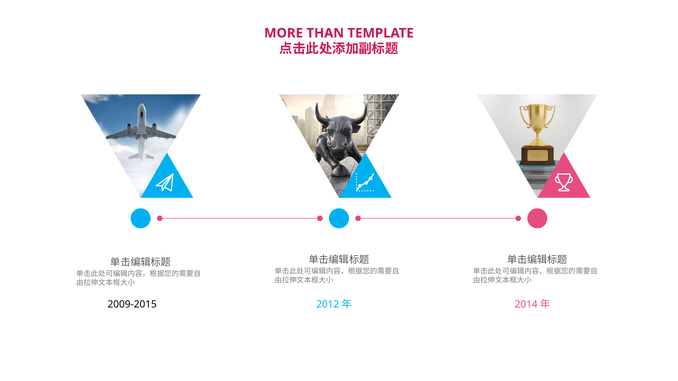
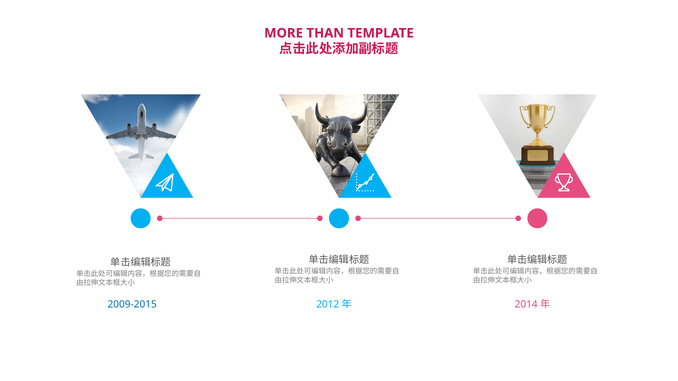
2009-2015 colour: black -> blue (132, 305)
